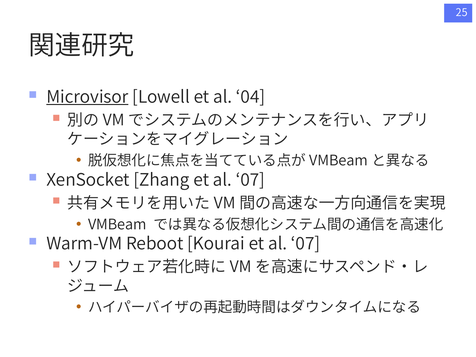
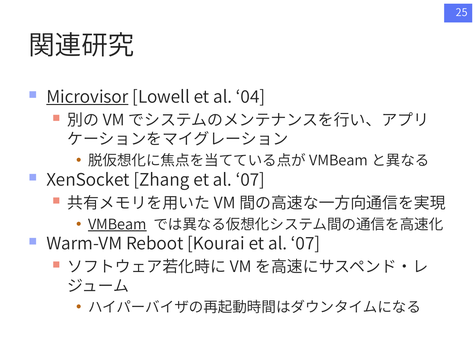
VMBeam underline: none -> present (117, 225)
